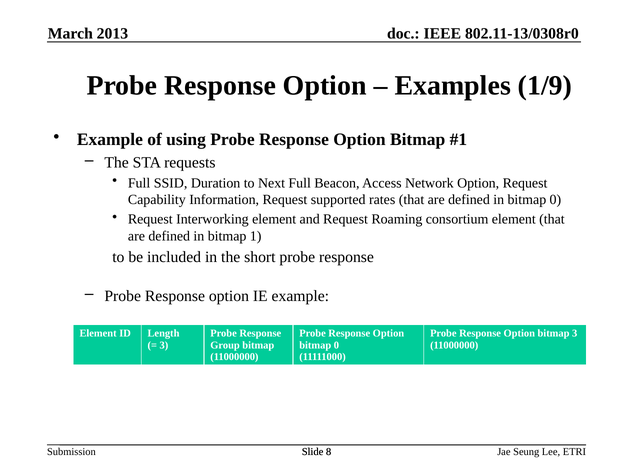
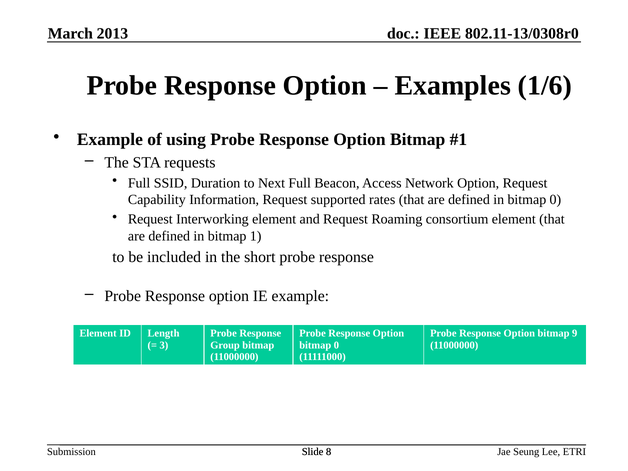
1/9: 1/9 -> 1/6 (545, 86)
bitmap 3: 3 -> 9 (575, 333)
